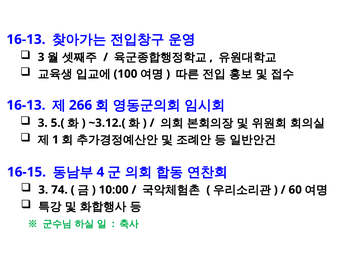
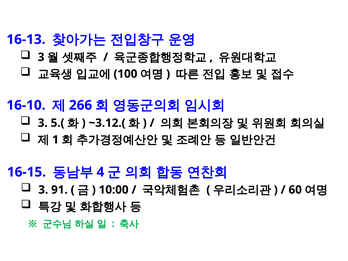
16-13: 16-13 -> 16-10 (26, 105)
74: 74 -> 91 (59, 190)
